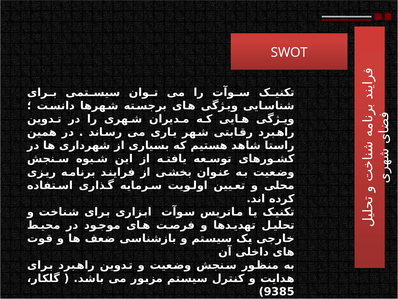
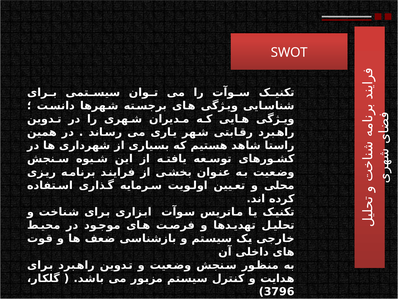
9385: 9385 -> 3796 (279, 291)
